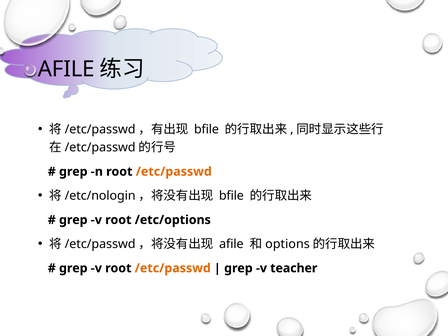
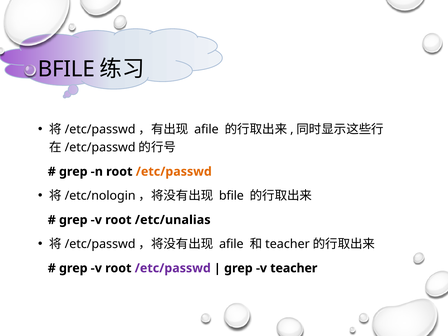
AFILE: AFILE -> BFILE (66, 69)
bfile: bfile -> afile (206, 130)
/etc/options: /etc/options -> /etc/unalias (173, 220)
options: options -> teacher (288, 244)
/etc/passwd colour: orange -> purple (173, 268)
